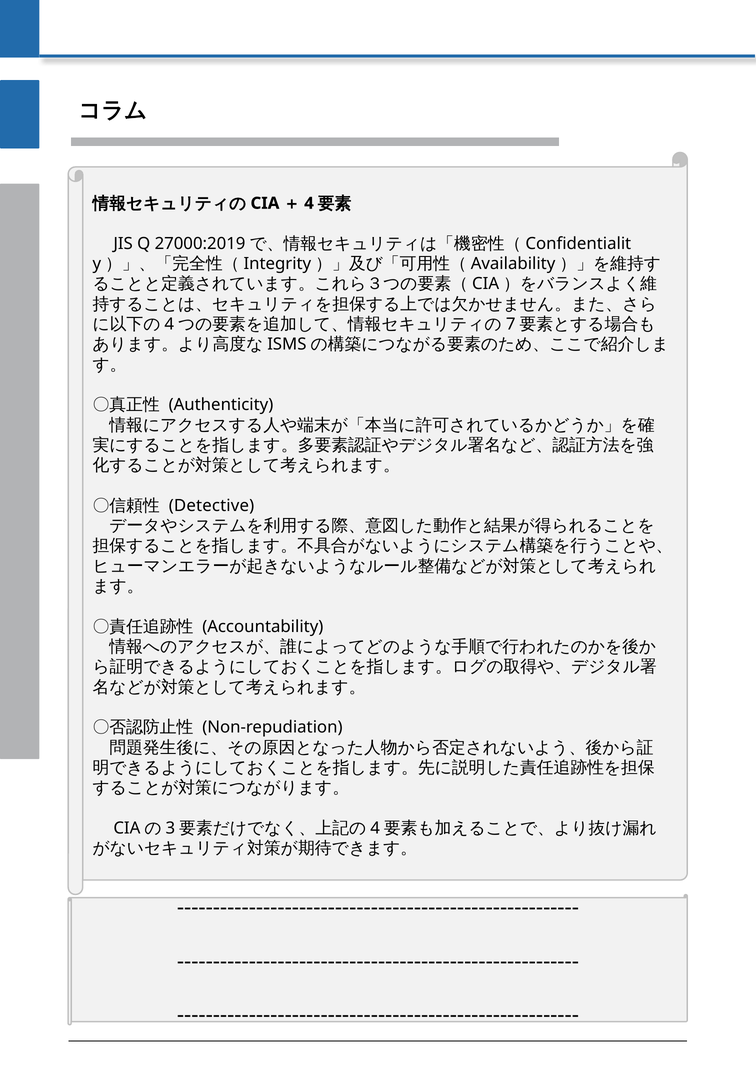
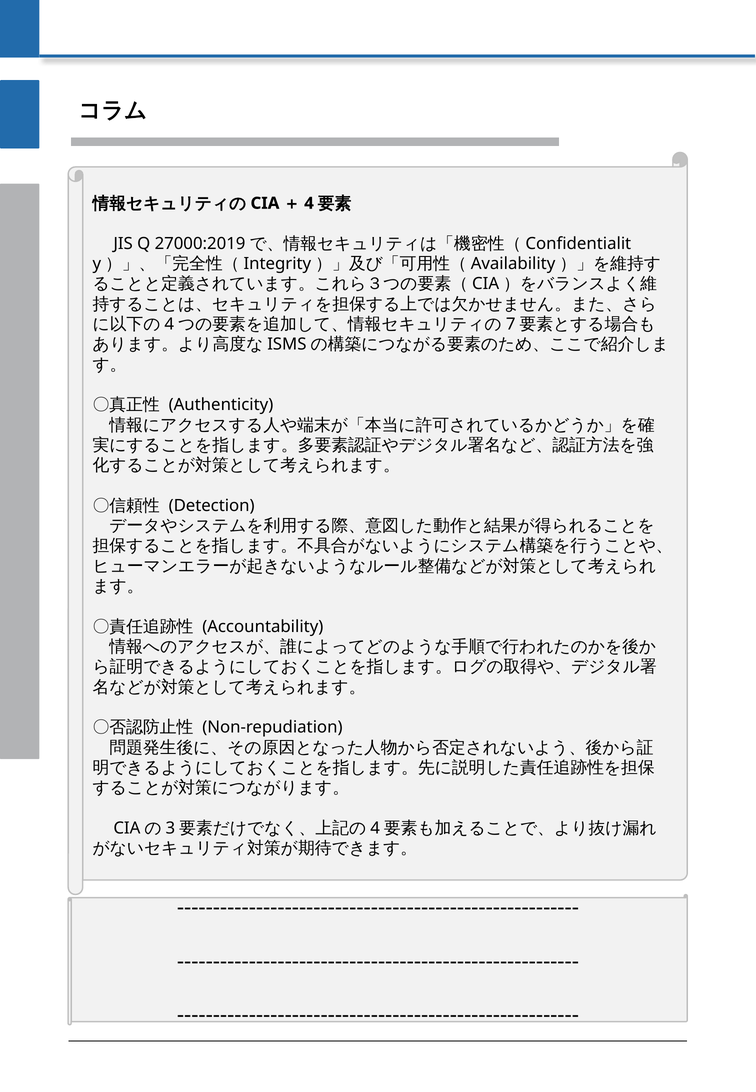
Detective: Detective -> Detection (212, 506)
